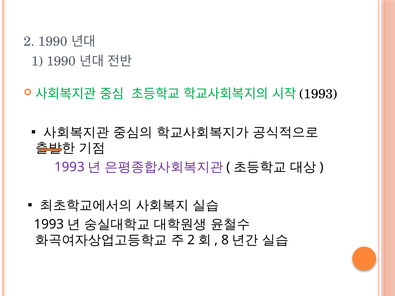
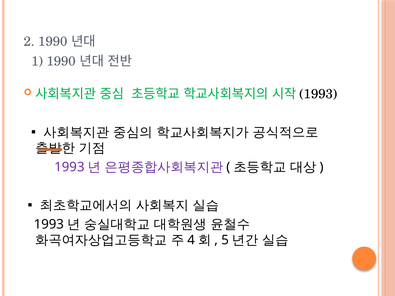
2: 2 -> 4 (191, 240)
8: 8 -> 5 (225, 240)
